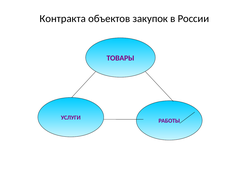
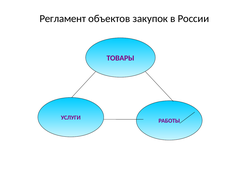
Контракта: Контракта -> Регламент (63, 19)
